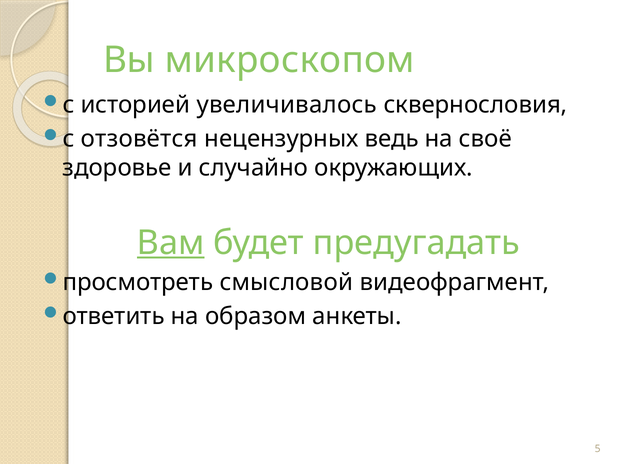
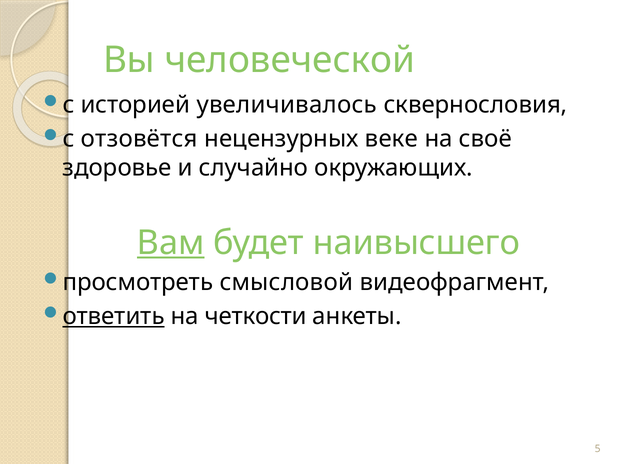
микроскопом: микроскопом -> человеческой (290, 60)
ведь: ведь -> веке (391, 139)
предугадать: предугадать -> наивысшего (417, 243)
ответить underline: none -> present (114, 316)
образом: образом -> четкости (256, 316)
